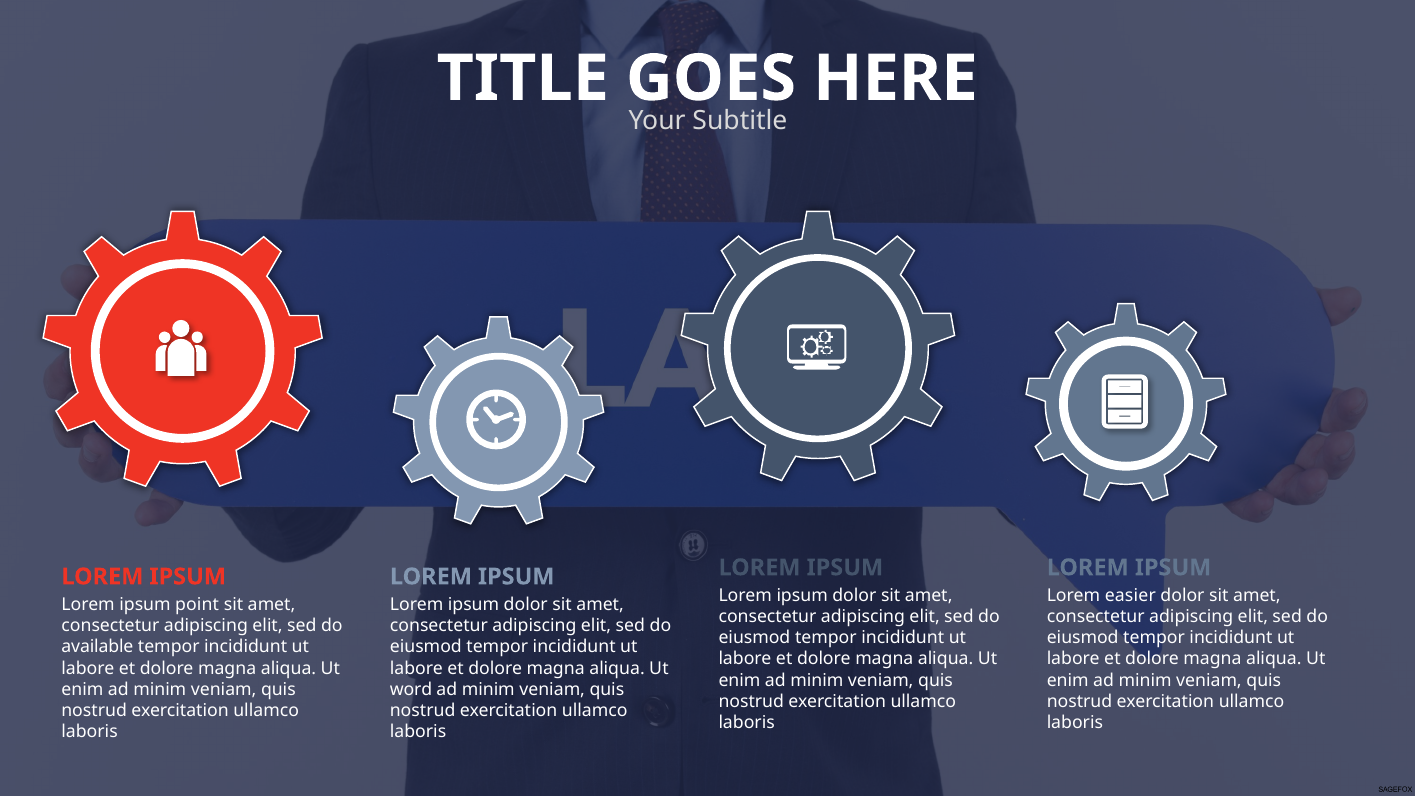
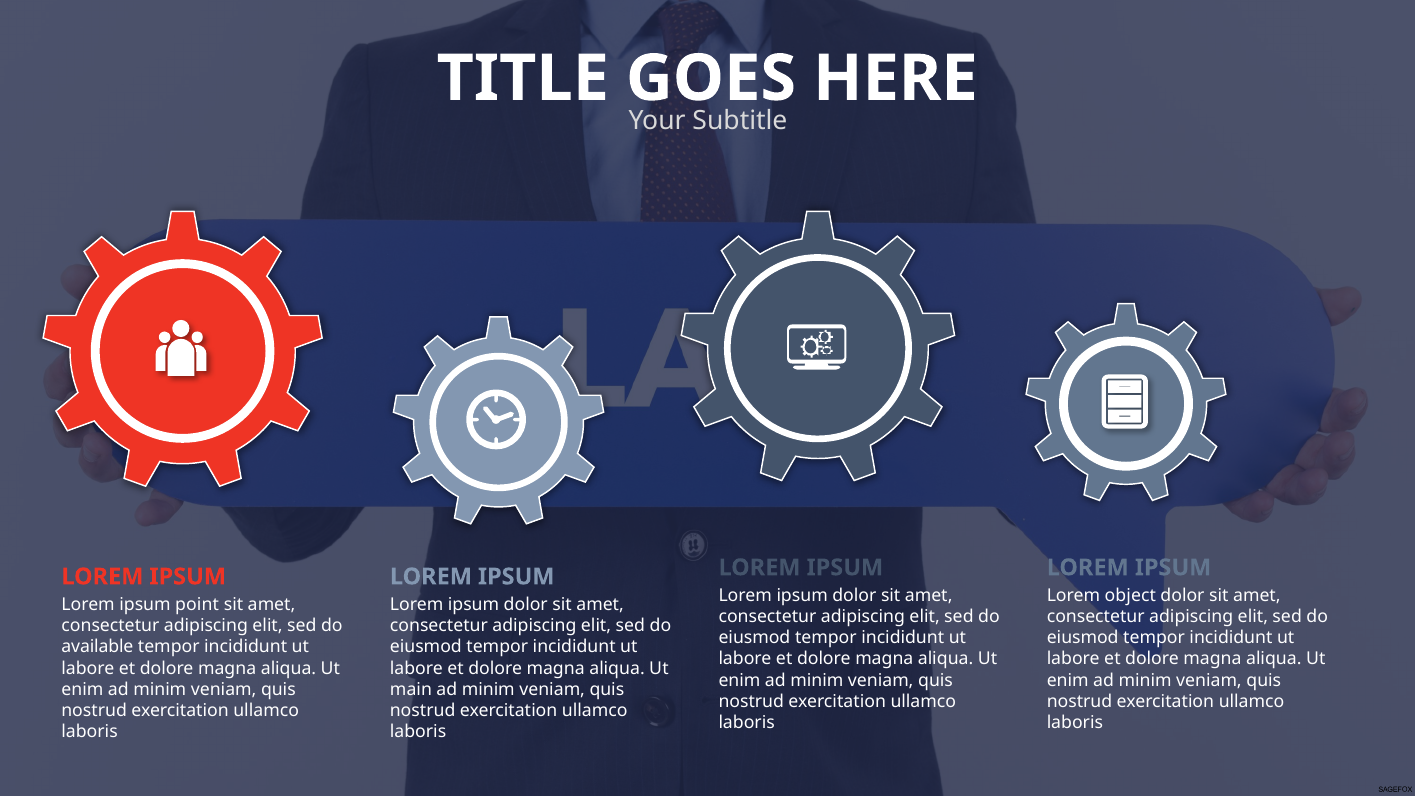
easier: easier -> object (1130, 595)
word: word -> main (411, 689)
